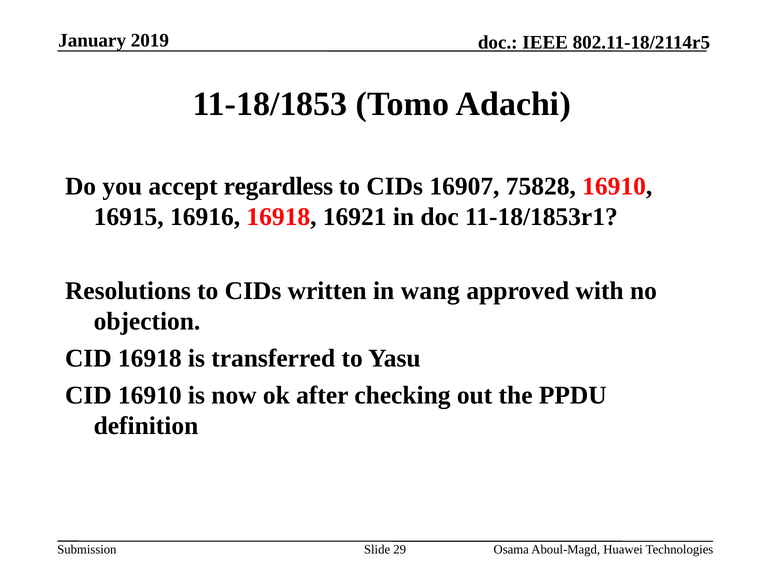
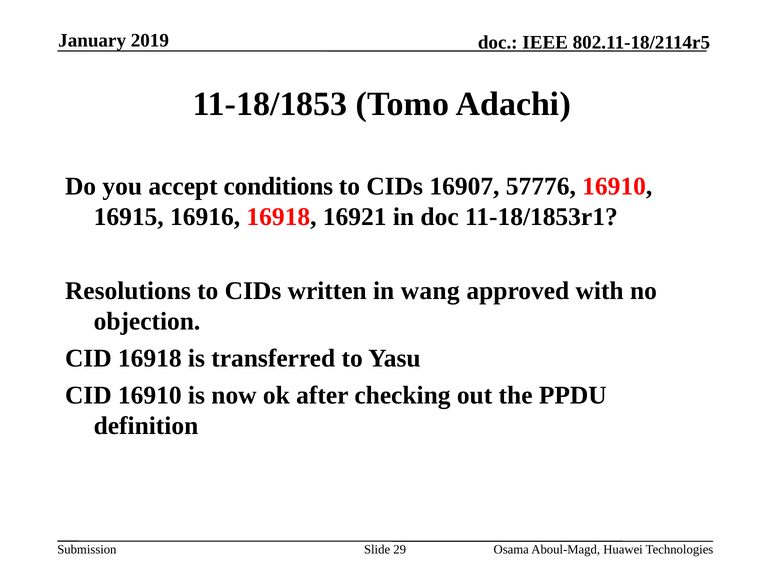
regardless: regardless -> conditions (278, 186)
75828: 75828 -> 57776 (541, 186)
